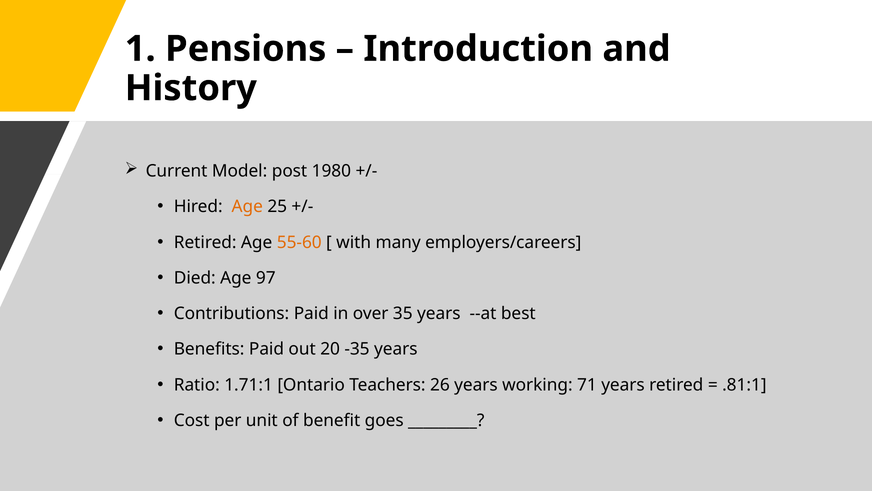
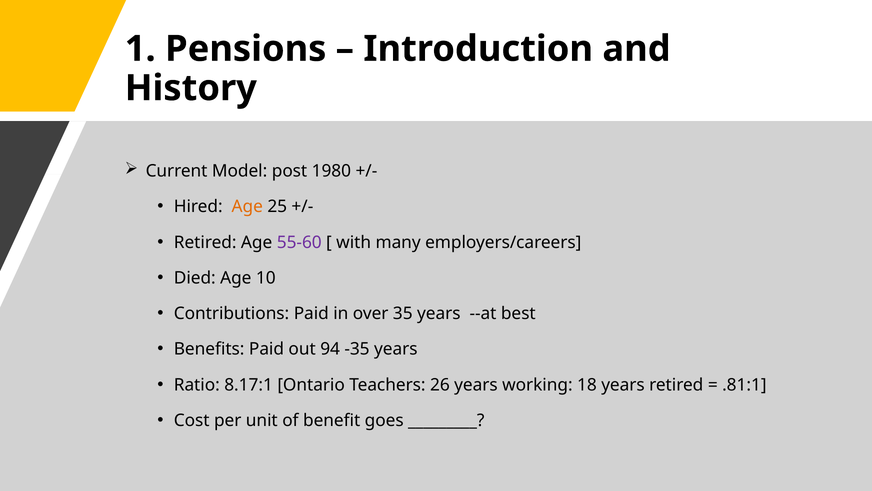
55-60 colour: orange -> purple (299, 242)
97: 97 -> 10 (266, 278)
20: 20 -> 94 (330, 349)
1.71:1: 1.71:1 -> 8.17:1 (249, 384)
71: 71 -> 18 (587, 384)
